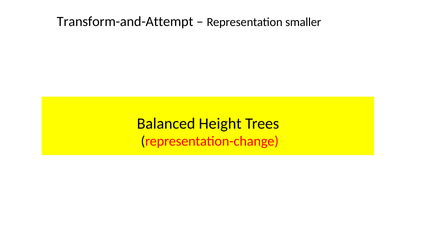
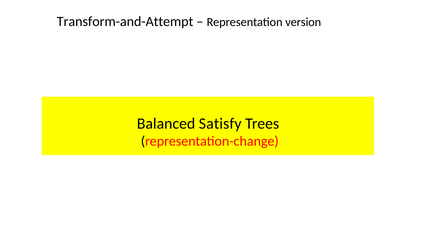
smaller: smaller -> version (303, 22)
Height: Height -> Satisfy (220, 123)
